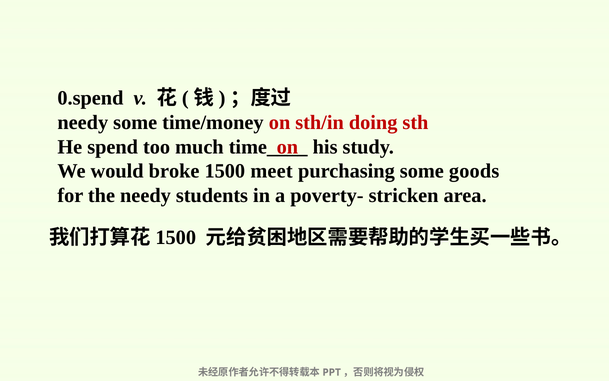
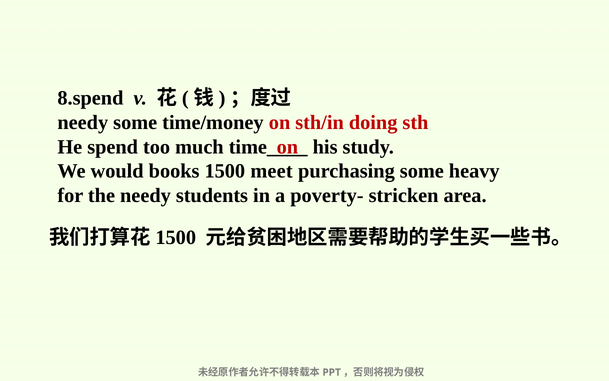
0.spend: 0.spend -> 8.spend (90, 98)
broke: broke -> books (174, 171)
goods: goods -> heavy (474, 171)
